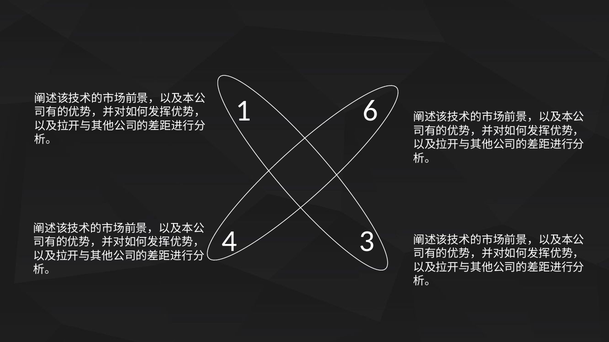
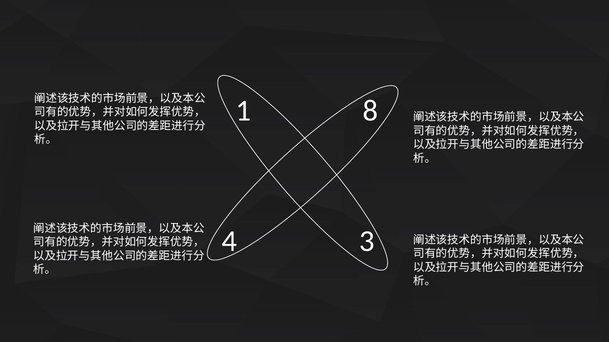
6: 6 -> 8 (370, 111)
